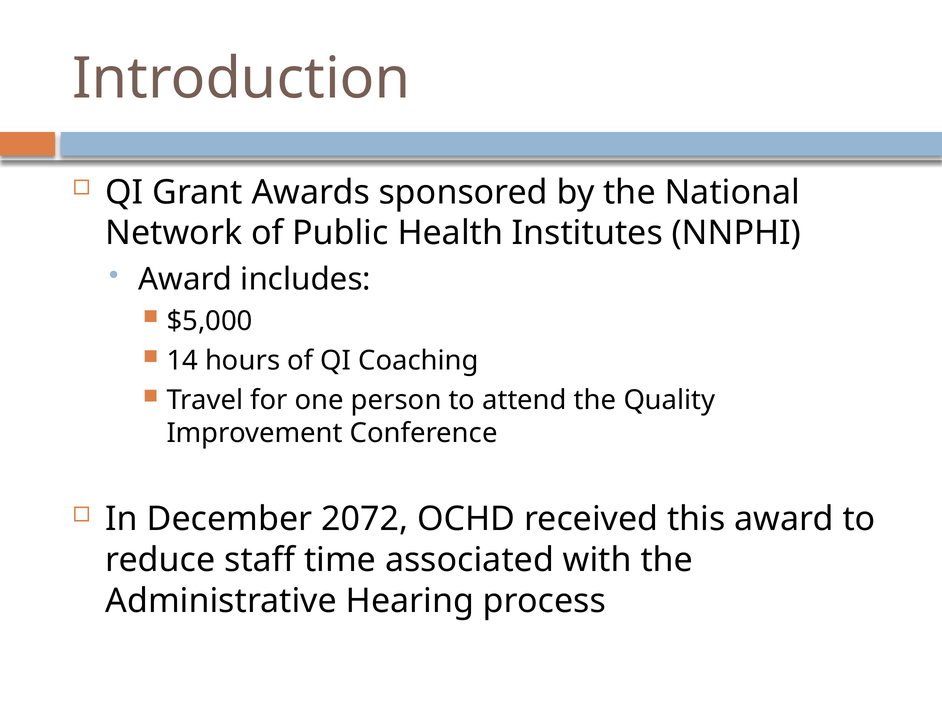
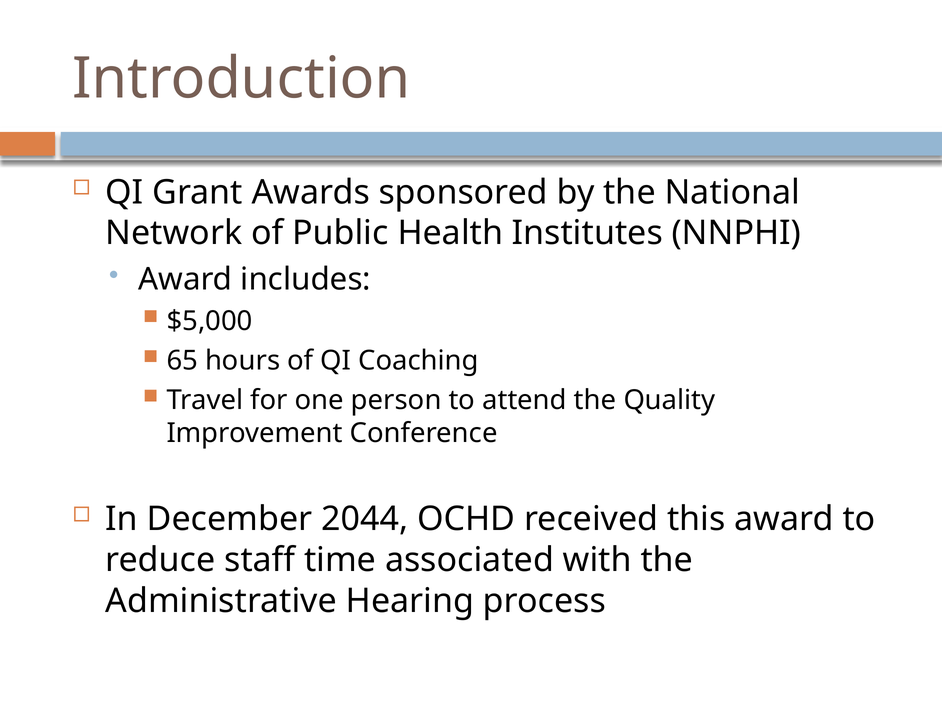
14: 14 -> 65 (182, 360)
2072: 2072 -> 2044 (365, 519)
